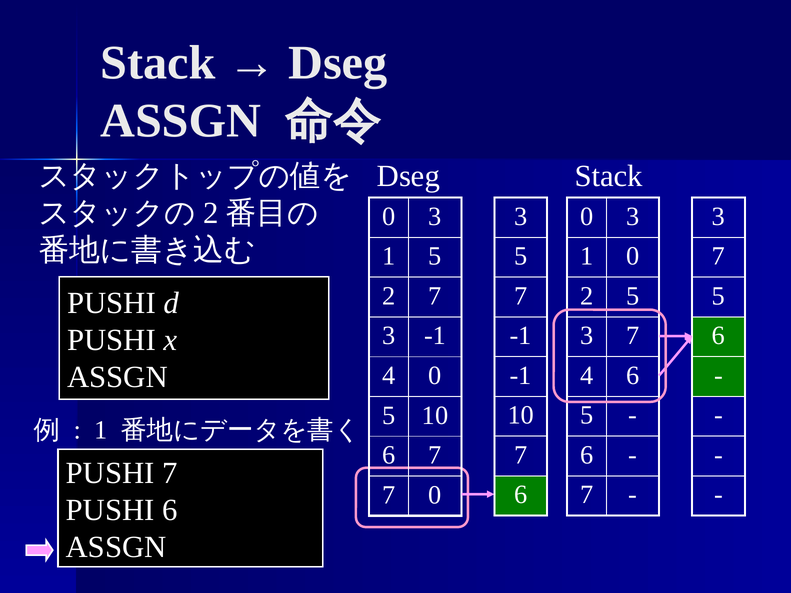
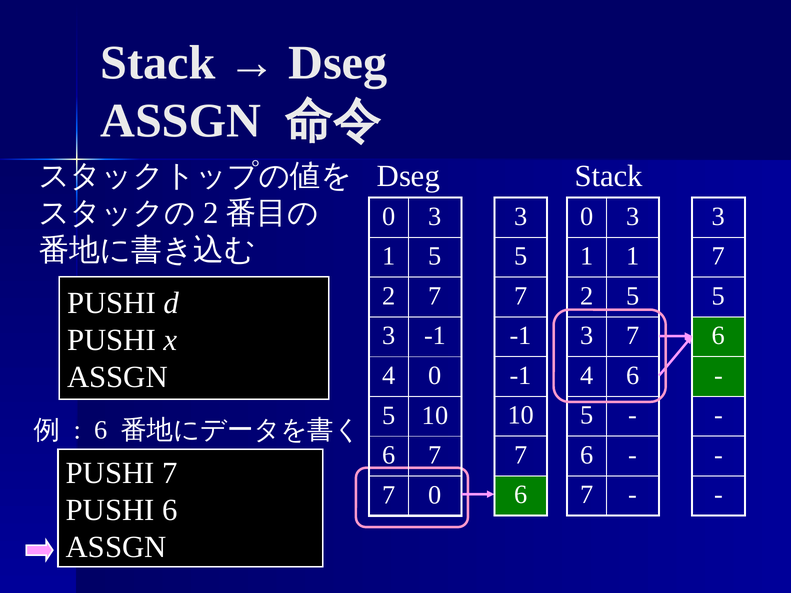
1 0: 0 -> 1 (633, 256)
1: 1 -> 6 (101, 430)
